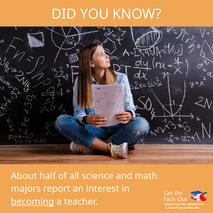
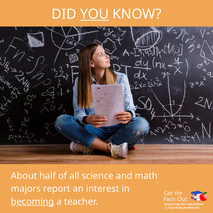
YOU underline: none -> present (94, 14)
